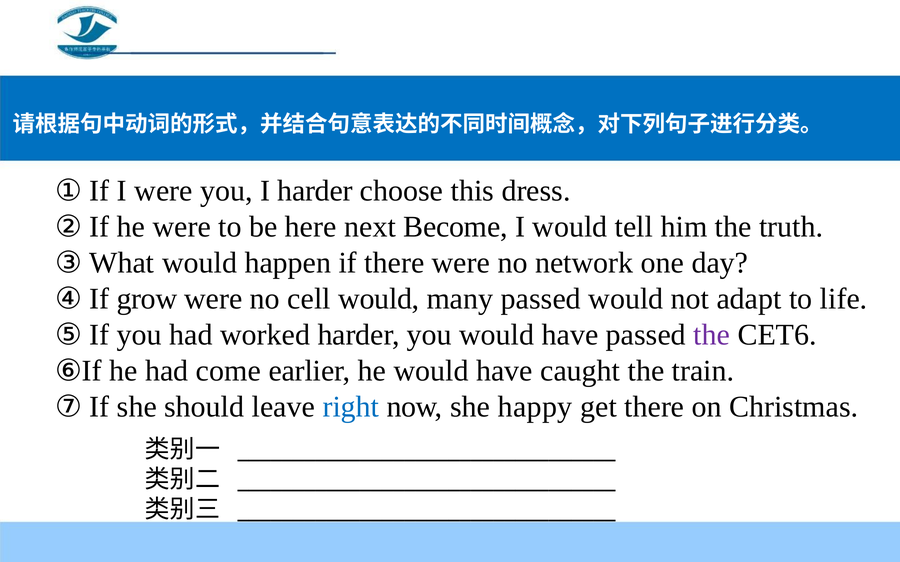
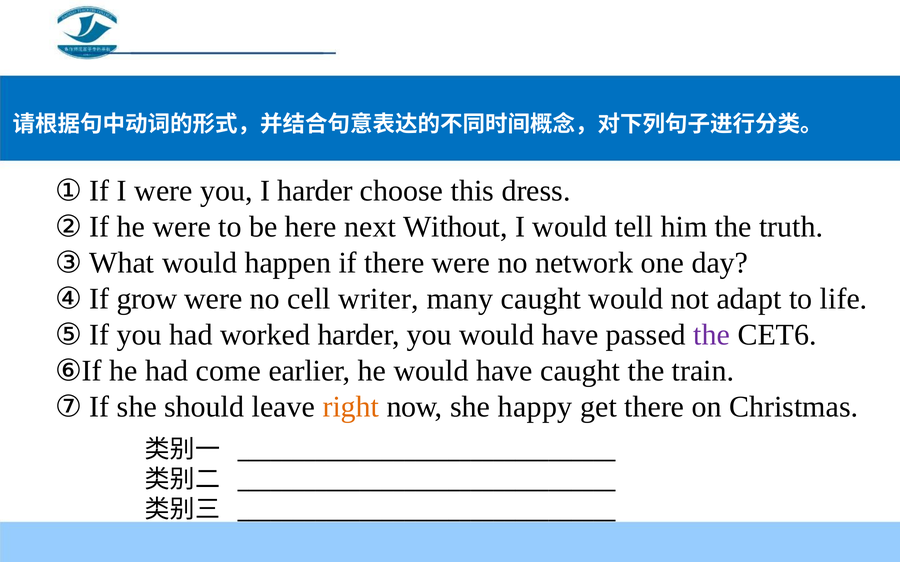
Become: Become -> Without (455, 227)
cell would: would -> writer (379, 299)
many passed: passed -> caught (541, 299)
right colour: blue -> orange (351, 407)
